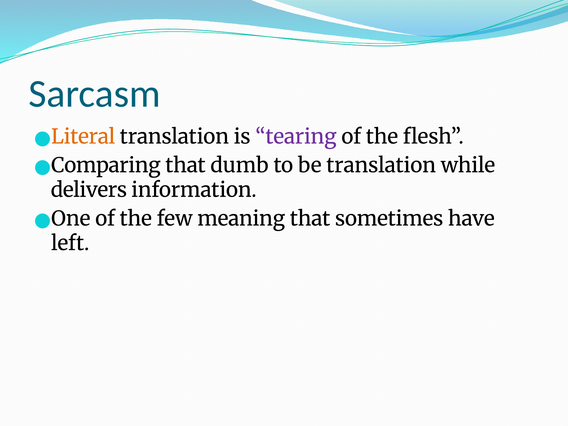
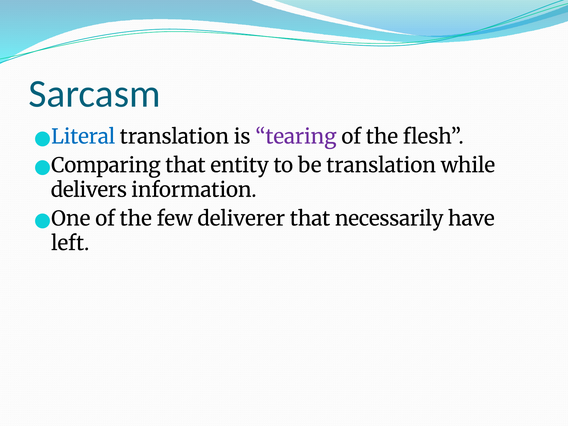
Literal colour: orange -> blue (83, 137)
dumb: dumb -> entity (240, 165)
meaning: meaning -> deliverer (241, 219)
sometimes: sometimes -> necessarily (389, 219)
